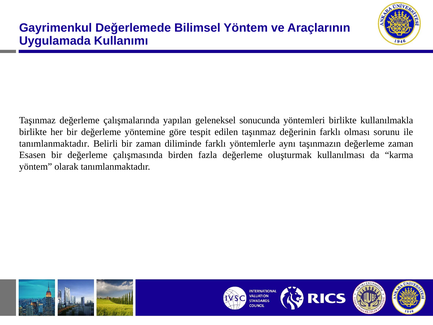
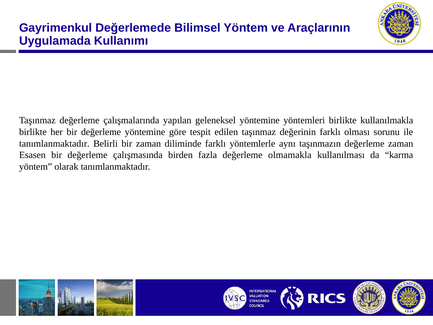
geleneksel sonucunda: sonucunda -> yöntemine (260, 120)
oluşturmak: oluşturmak -> olmamakla (290, 155)
